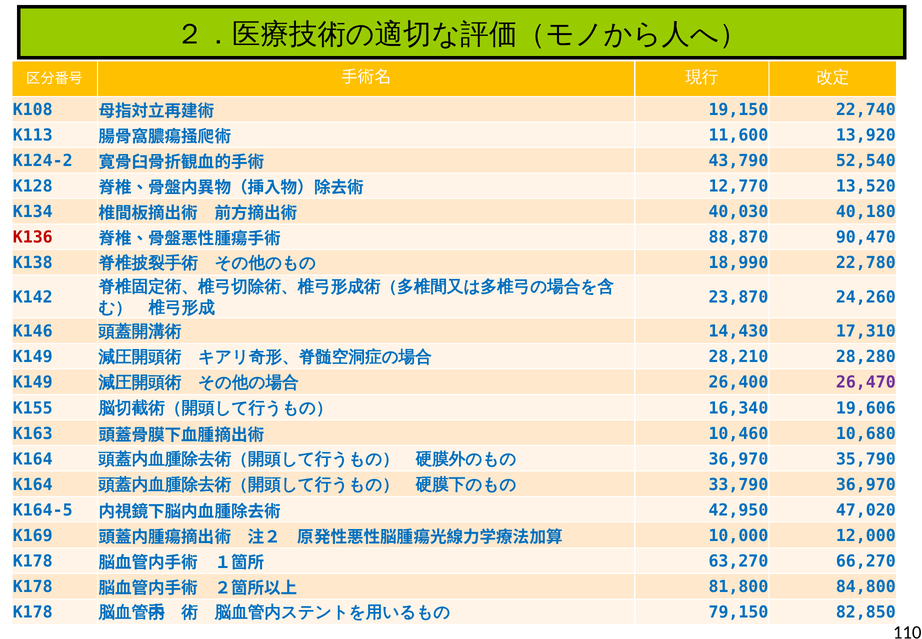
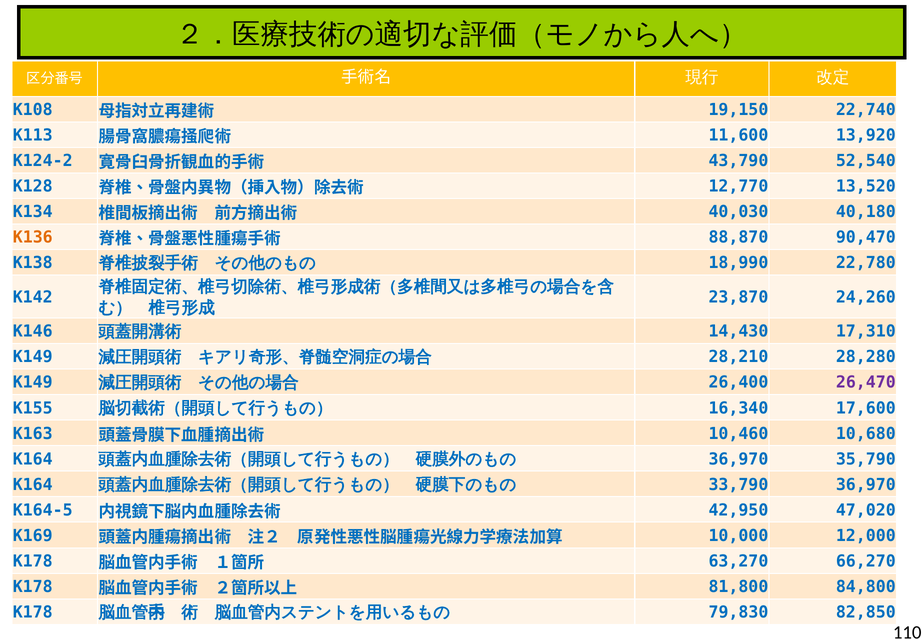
K136 colour: red -> orange (33, 237)
19,606: 19,606 -> 17,600 (866, 408)
79,150: 79,150 -> 79,830 (738, 612)
